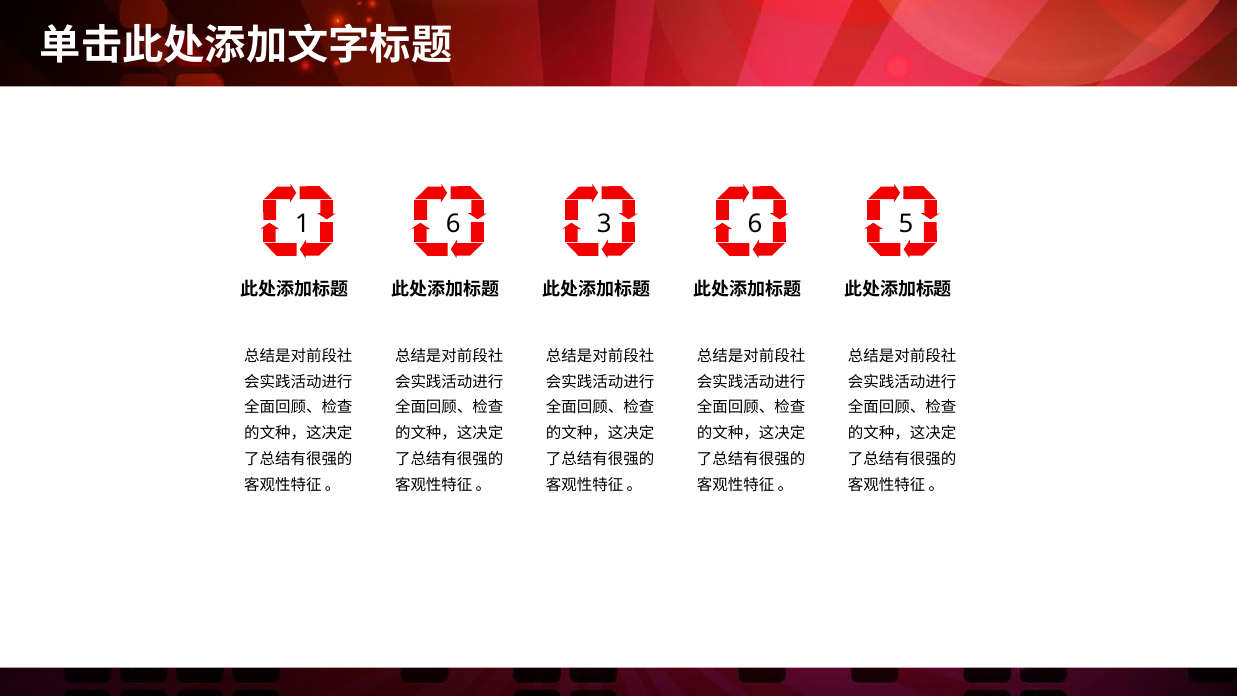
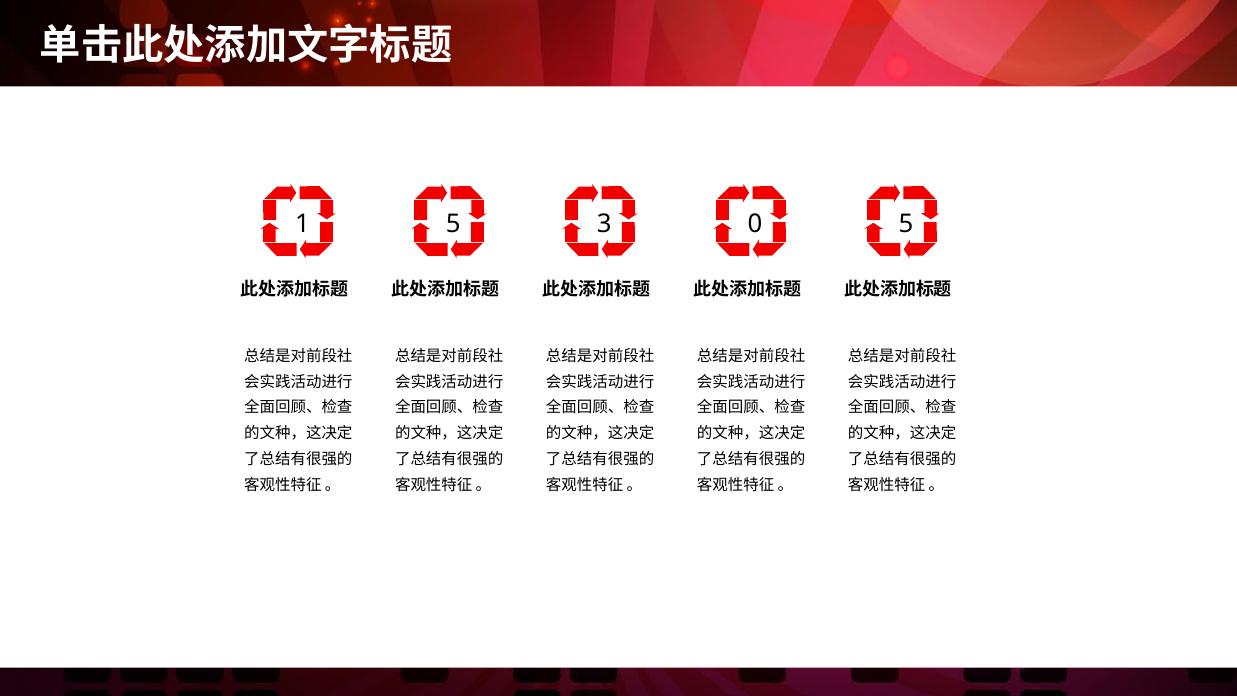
1 6: 6 -> 5 (453, 224)
3 6: 6 -> 0 (755, 224)
